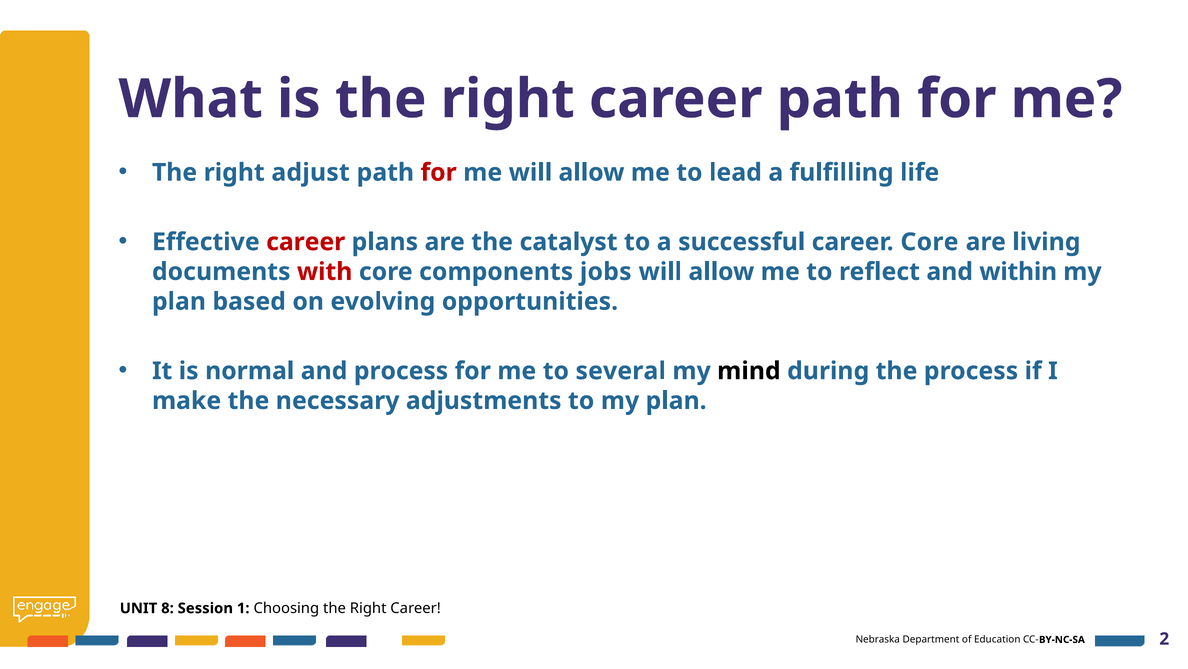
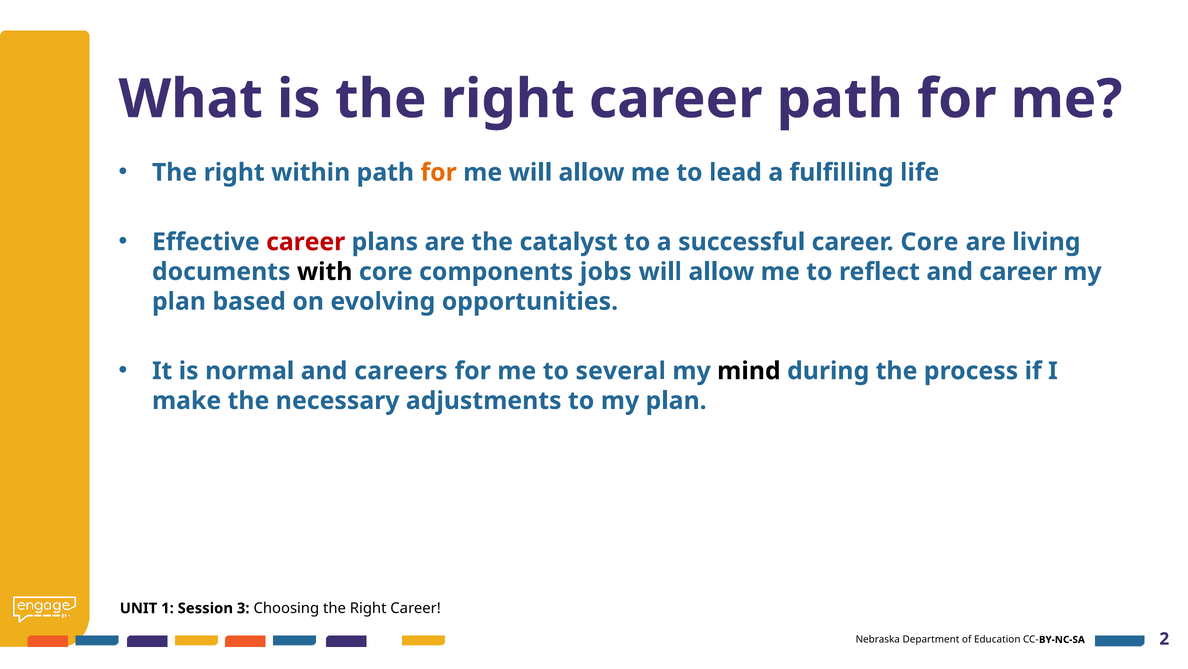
adjust: adjust -> within (311, 173)
for colour: red -> orange (439, 173)
with colour: red -> black (325, 272)
and within: within -> career (1018, 272)
and process: process -> careers (401, 371)
8: 8 -> 1 (167, 608)
1: 1 -> 3 (243, 608)
